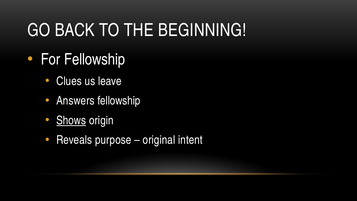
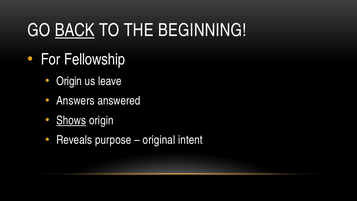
BACK underline: none -> present (75, 30)
Clues: Clues -> Origin (69, 81)
Answers fellowship: fellowship -> answered (119, 101)
